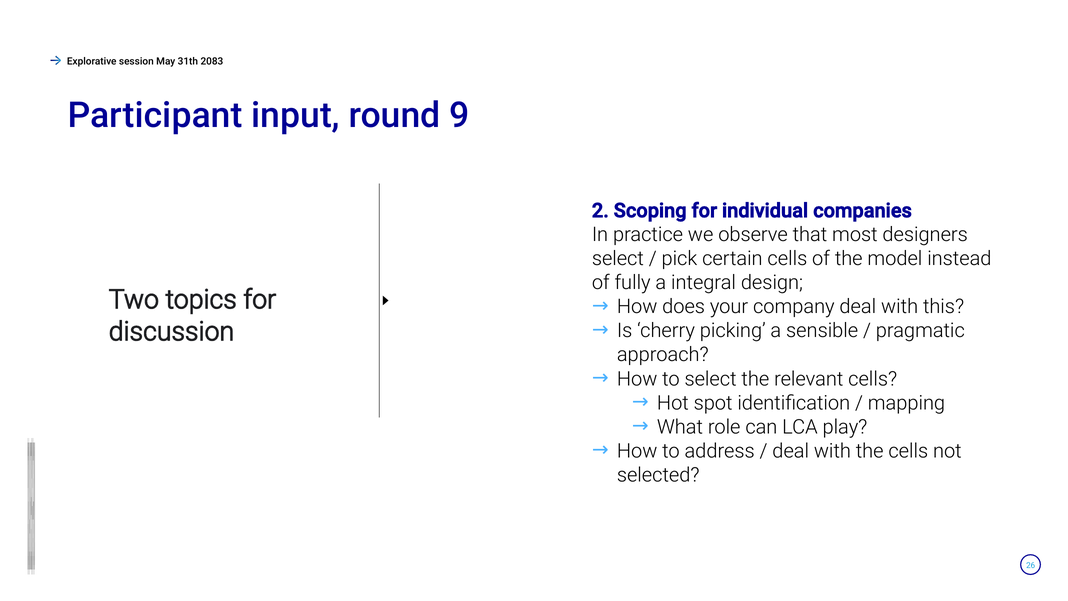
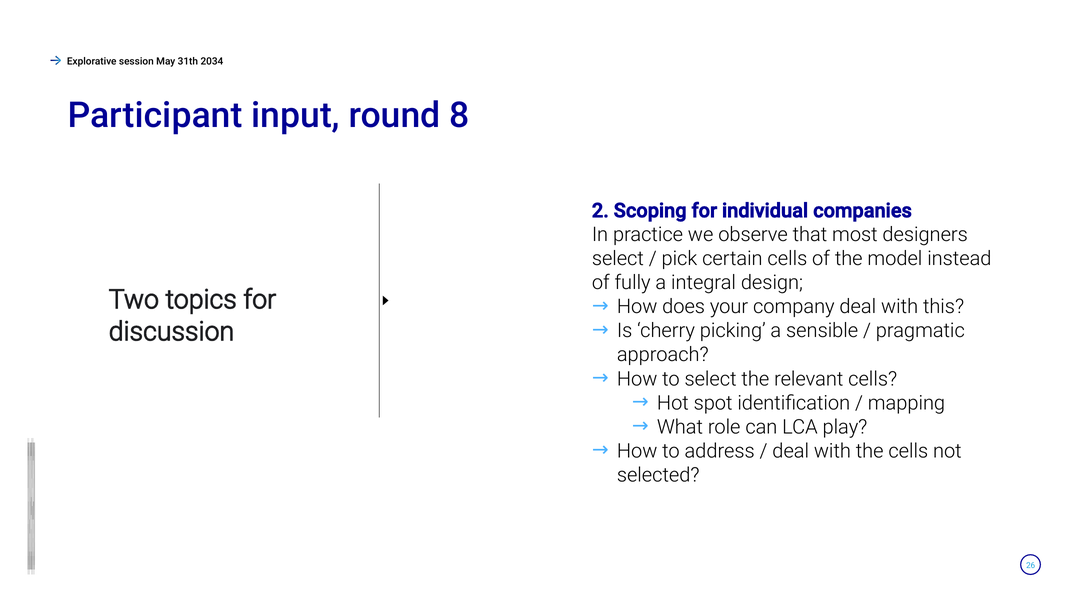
2083: 2083 -> 2034 (212, 62)
9: 9 -> 8 (459, 116)
